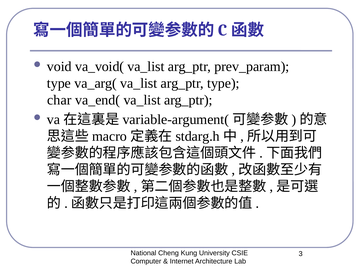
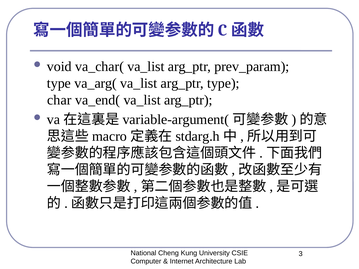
va_void(: va_void( -> va_char( (100, 67)
